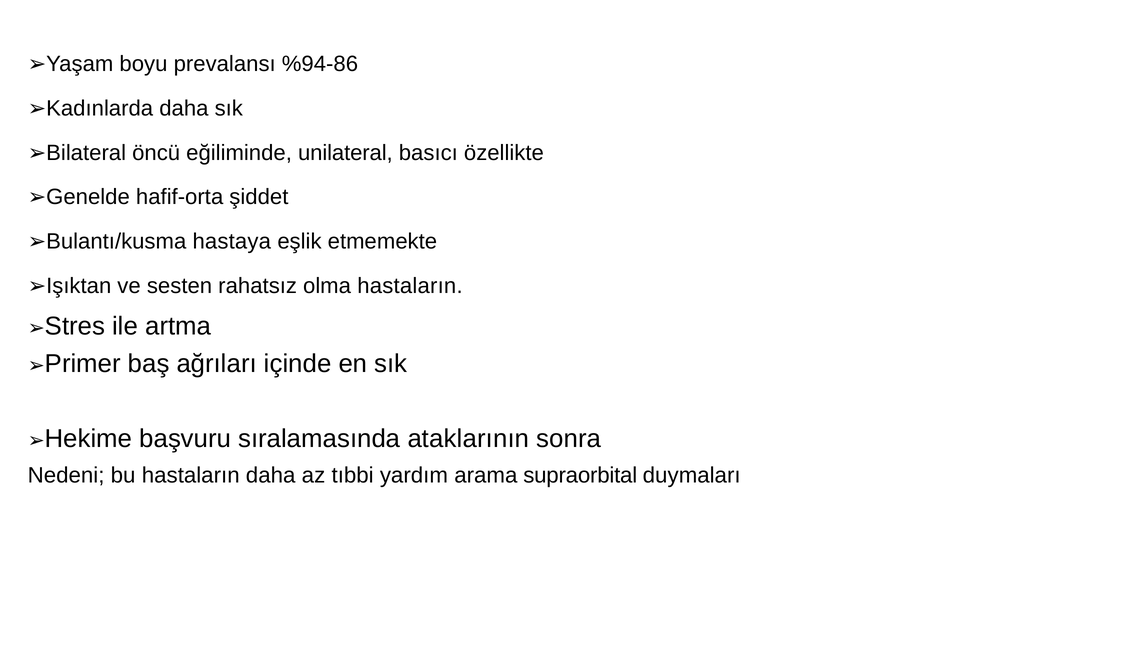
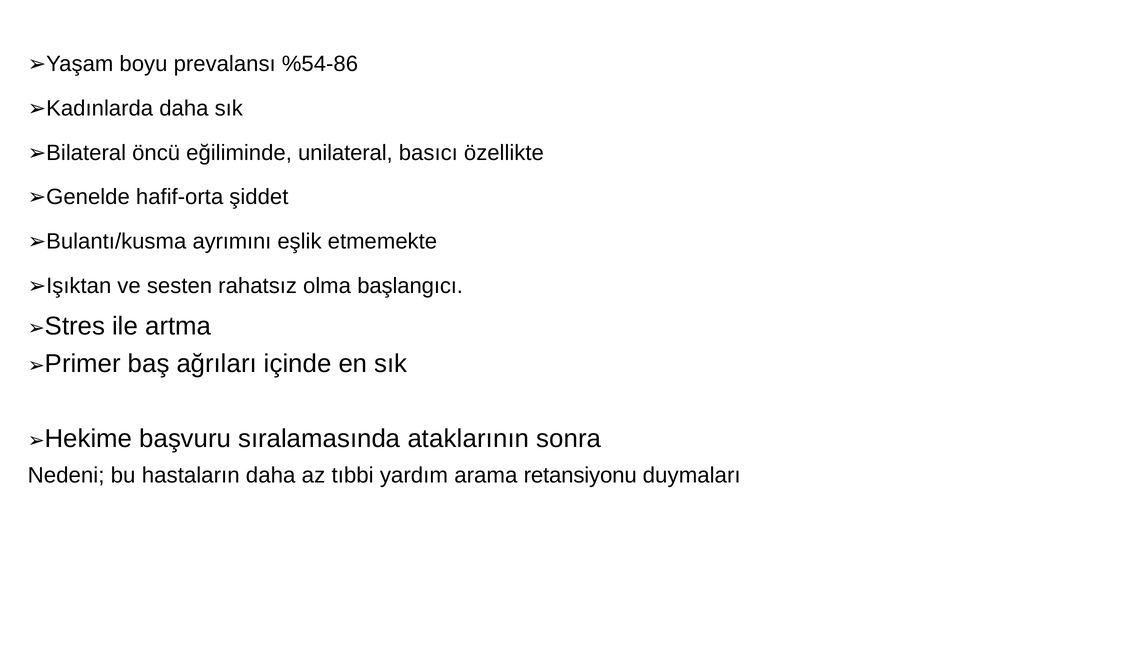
%94-86: %94-86 -> %54-86 (320, 64)
hastaya: hastaya -> ayrımını (232, 241)
olma hastaların: hastaların -> başlangıcı (410, 286)
supraorbital: supraorbital -> retansiyonu (580, 475)
